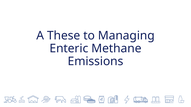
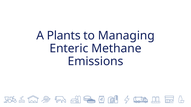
These: These -> Plants (64, 36)
